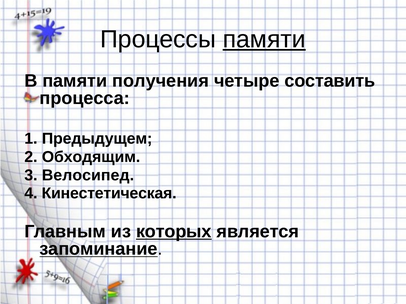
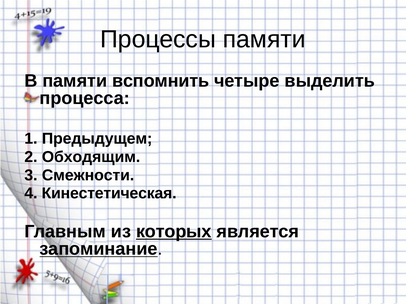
памяти underline: present -> none (264, 39)
получения: получения -> вспомнить (161, 81)
составить: составить -> выделить (330, 81)
Велосипед: Велосипед -> Смежности (88, 175)
